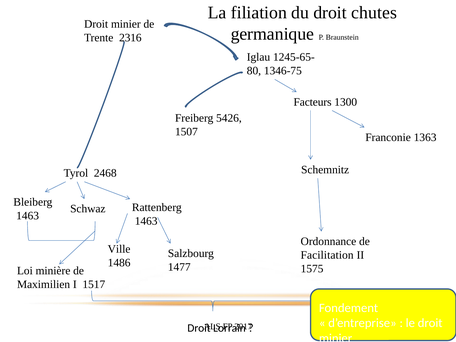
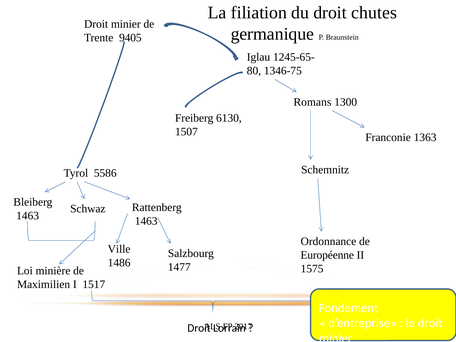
2316: 2316 -> 9405 (130, 38)
Facteurs: Facteurs -> Romans (312, 102)
5426: 5426 -> 6130 (229, 118)
2468: 2468 -> 5586 (105, 173)
Facilitation: Facilitation -> Européenne (327, 255)
